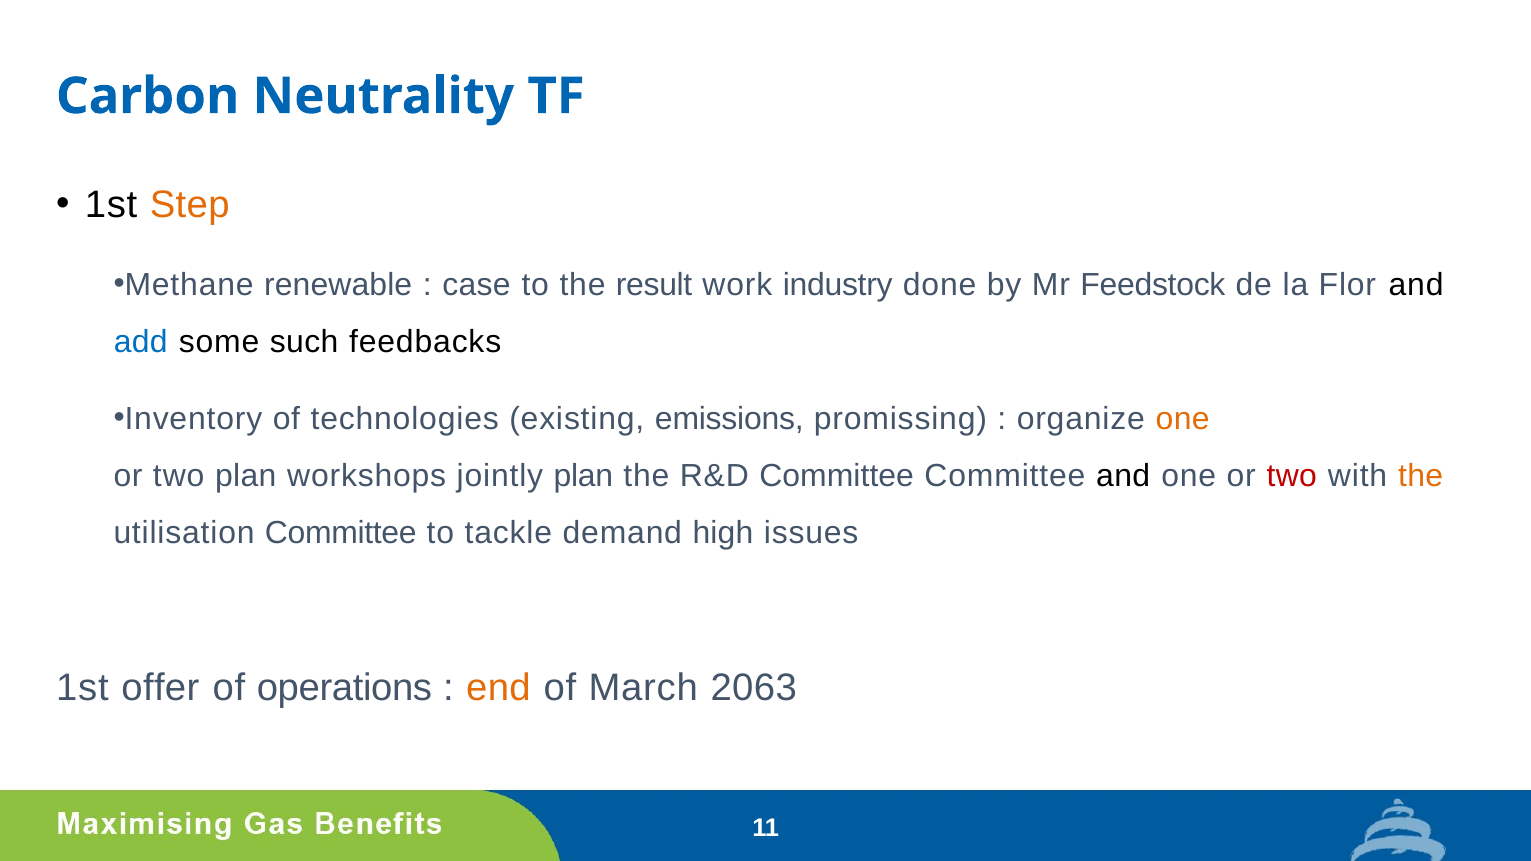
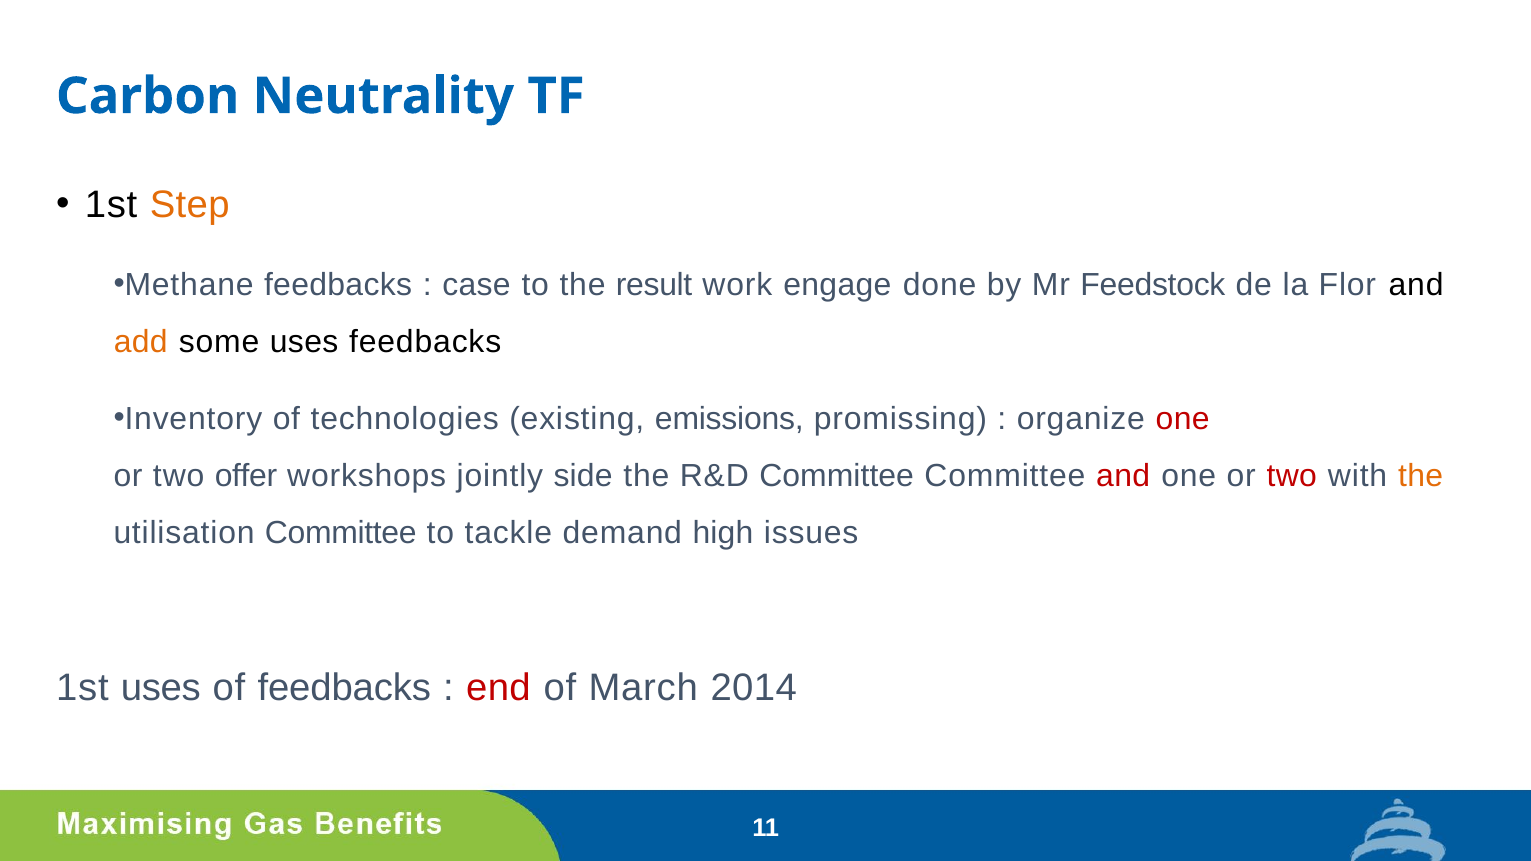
Methane renewable: renewable -> feedbacks (338, 285)
industry: industry -> engage (837, 285)
add colour: blue -> orange (141, 342)
some such: such -> uses (304, 342)
one colour: orange -> red (1183, 419)
two plan: plan -> offer (246, 476)
jointly plan: plan -> side (583, 476)
and colour: black -> red (1123, 476)
1st offer: offer -> uses (161, 688)
of operations: operations -> feedbacks (344, 688)
end colour: orange -> red (498, 688)
2063: 2063 -> 2014 (754, 688)
